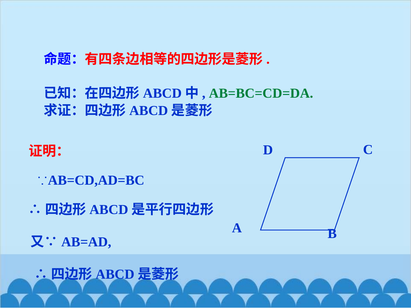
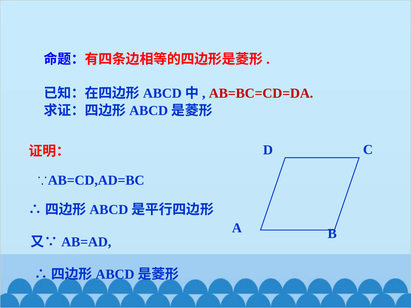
AB=BC=CD=DA colour: green -> red (261, 93)
